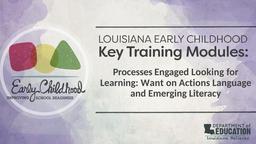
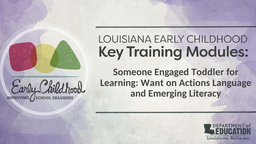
Processes: Processes -> Someone (133, 72)
Looking: Looking -> Toddler (208, 72)
